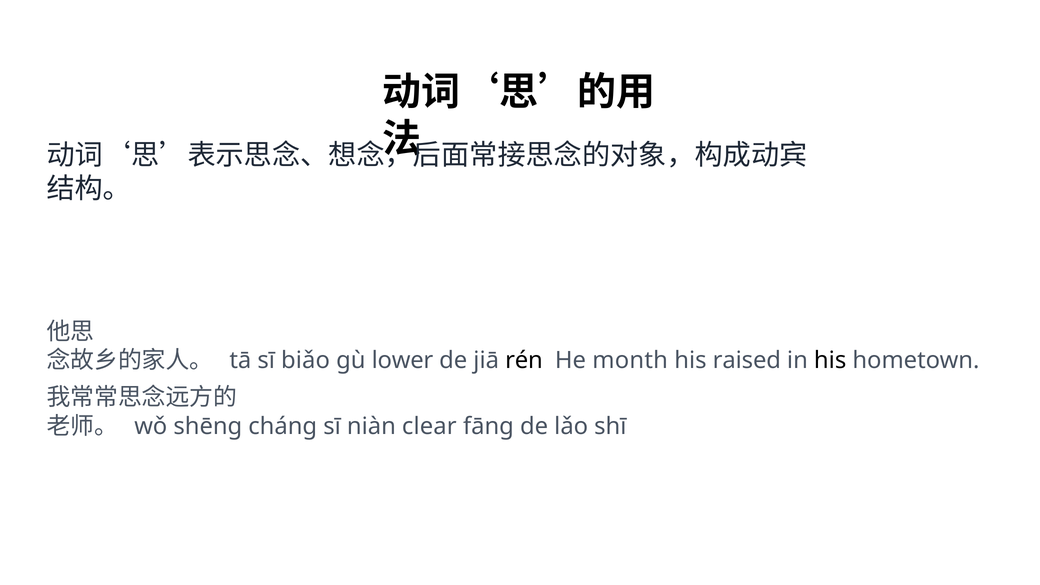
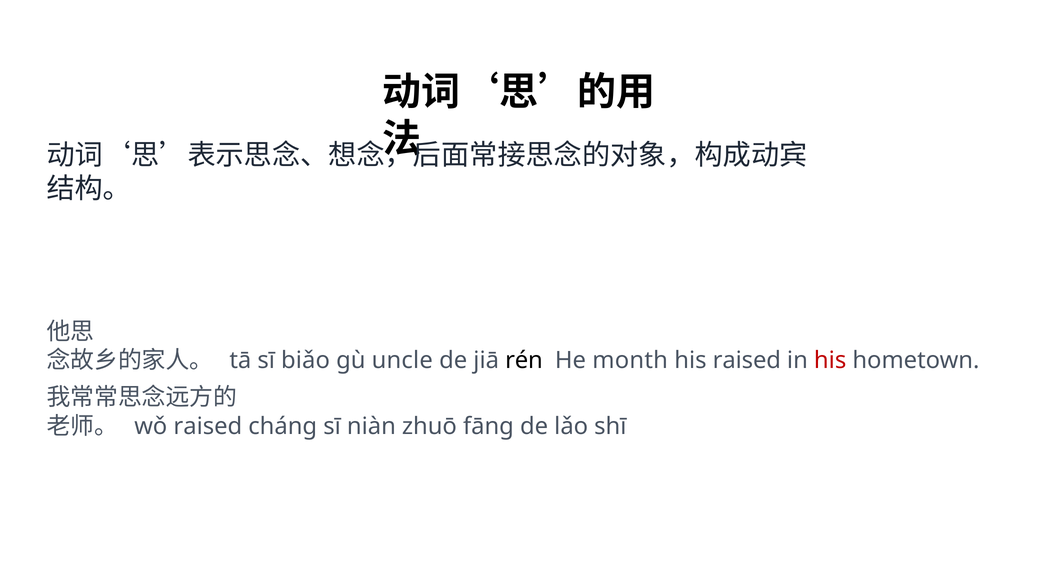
lower: lower -> uncle (402, 360)
his colour: black -> red (830, 360)
wǒ shēng: shēng -> raised (208, 426)
clear: clear -> zhuō (429, 426)
